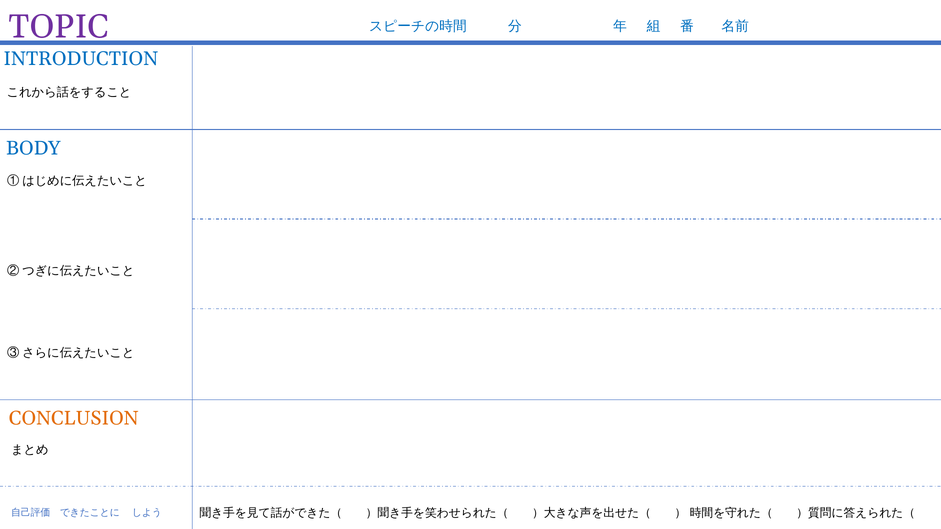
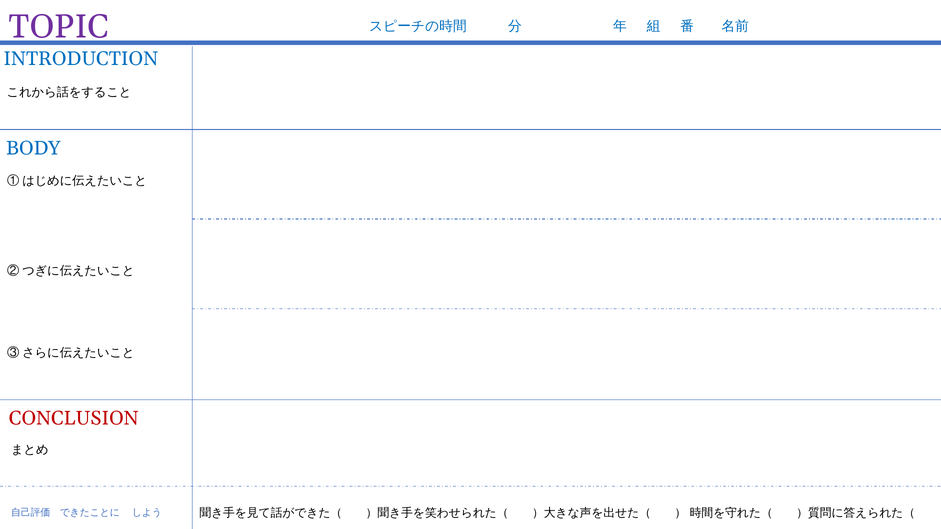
CONCLUSION colour: orange -> red (74, 418)
